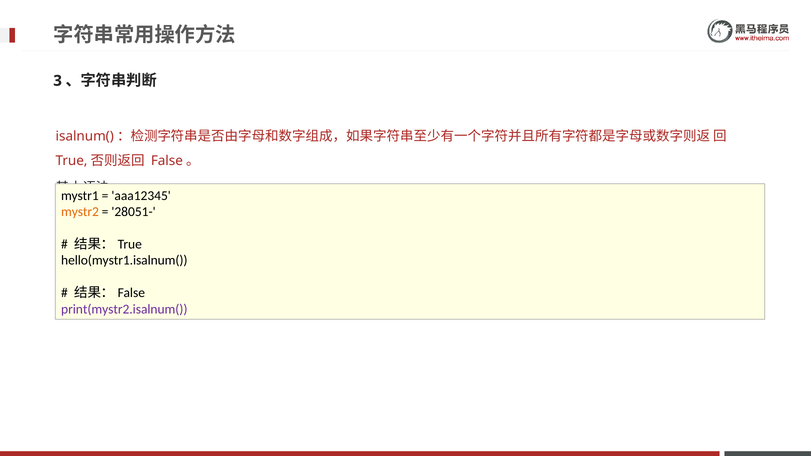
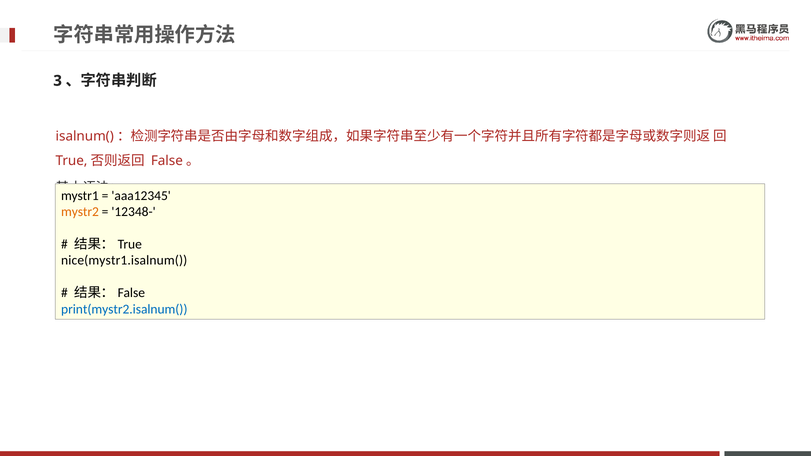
28051-: 28051- -> 12348- (134, 212)
hello(mystr1.isalnum(: hello(mystr1.isalnum( -> nice(mystr1.isalnum( (124, 261)
print(mystr2.isalnum( colour: purple -> blue (124, 309)
